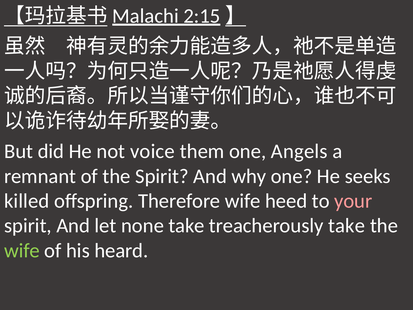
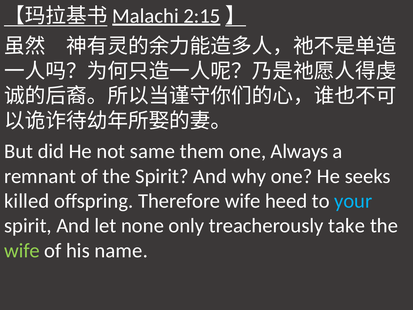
voice: voice -> same (152, 151)
Angels: Angels -> Always (299, 151)
your colour: pink -> light blue (353, 201)
none take: take -> only (186, 226)
heard: heard -> name (121, 250)
